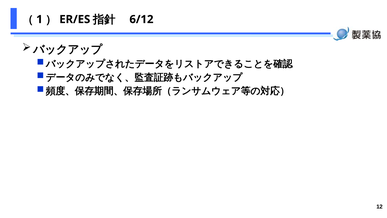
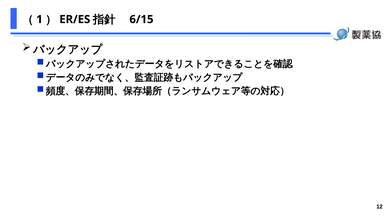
6/12: 6/12 -> 6/15 (141, 19)
